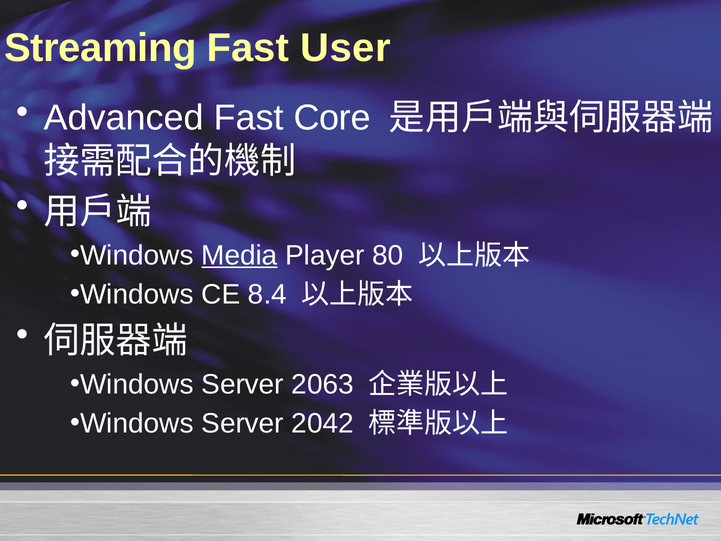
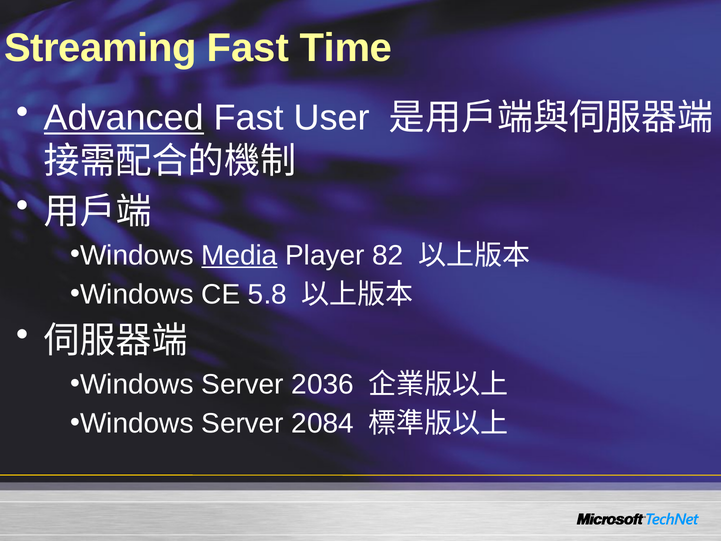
User: User -> Time (346, 48)
Advanced underline: none -> present (124, 118)
Core: Core -> User (332, 118)
80: 80 -> 82 (388, 255)
8.4: 8.4 -> 5.8 (267, 294)
2063: 2063 -> 2036 (323, 384)
2042: 2042 -> 2084 (323, 423)
